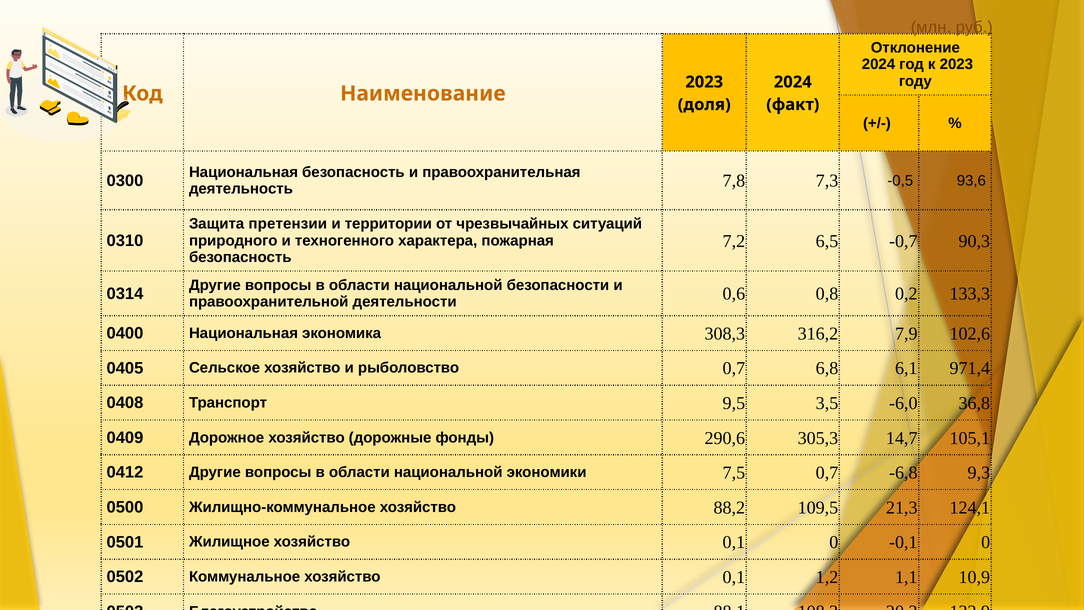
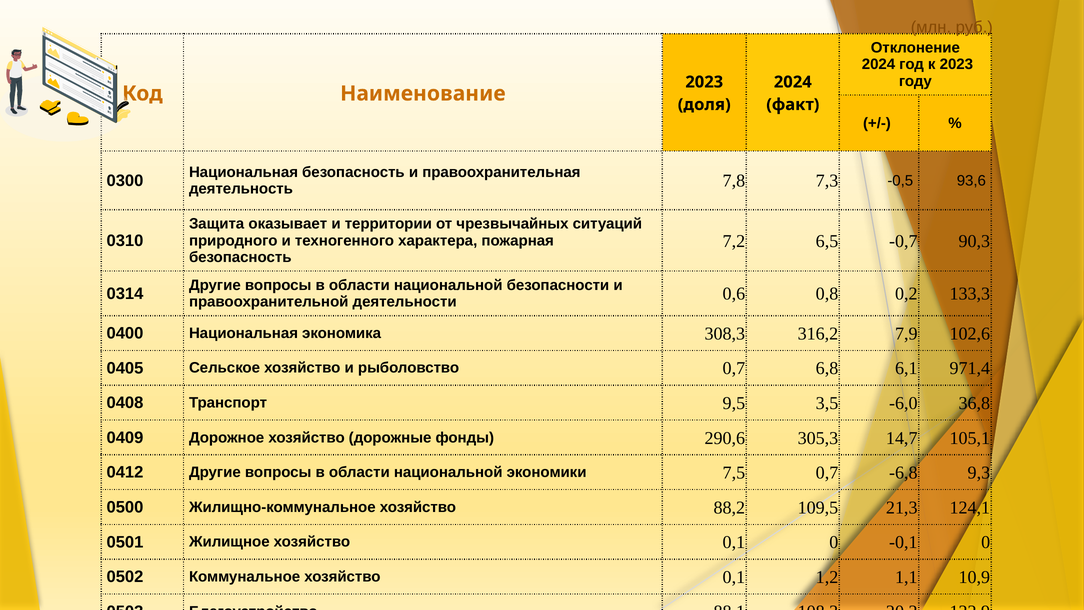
претензии: претензии -> оказывает (288, 224)
